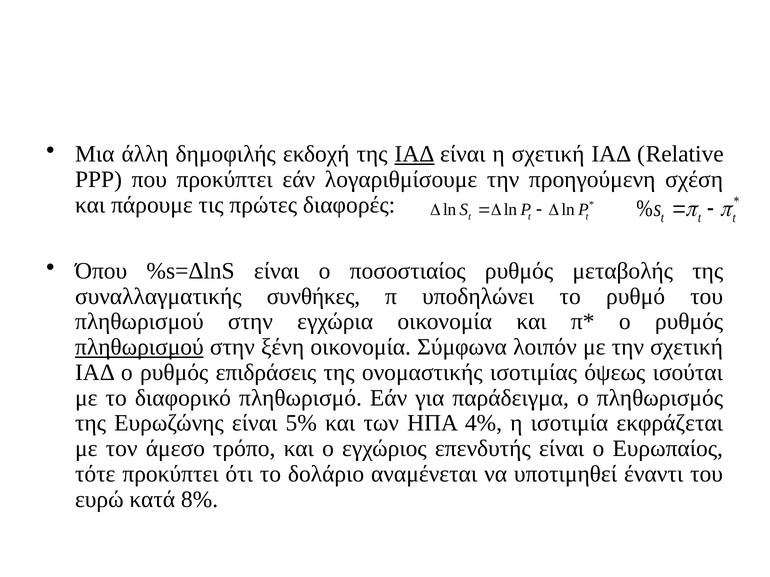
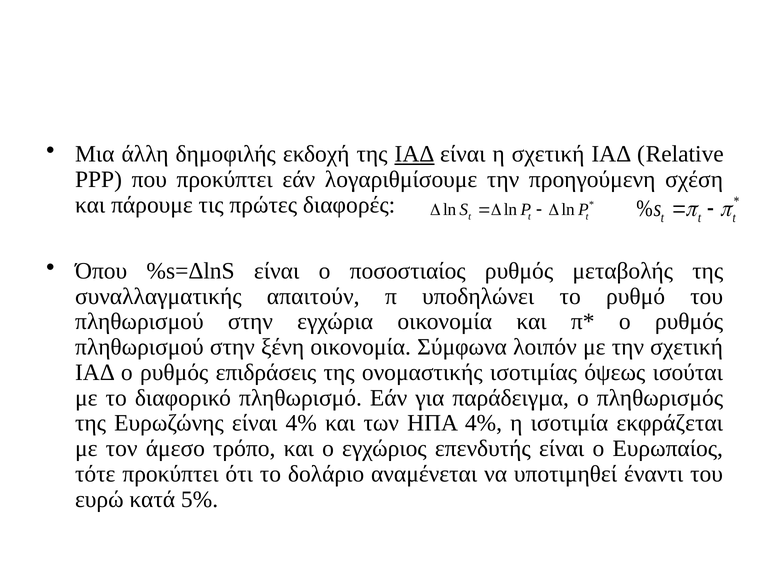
συνθήκες: συνθήκες -> απαιτούν (313, 297)
πληθωρισμού underline: present -> none (139, 347)
είναι 5%: 5% -> 4% (301, 424)
8%: 8% -> 5% (200, 500)
